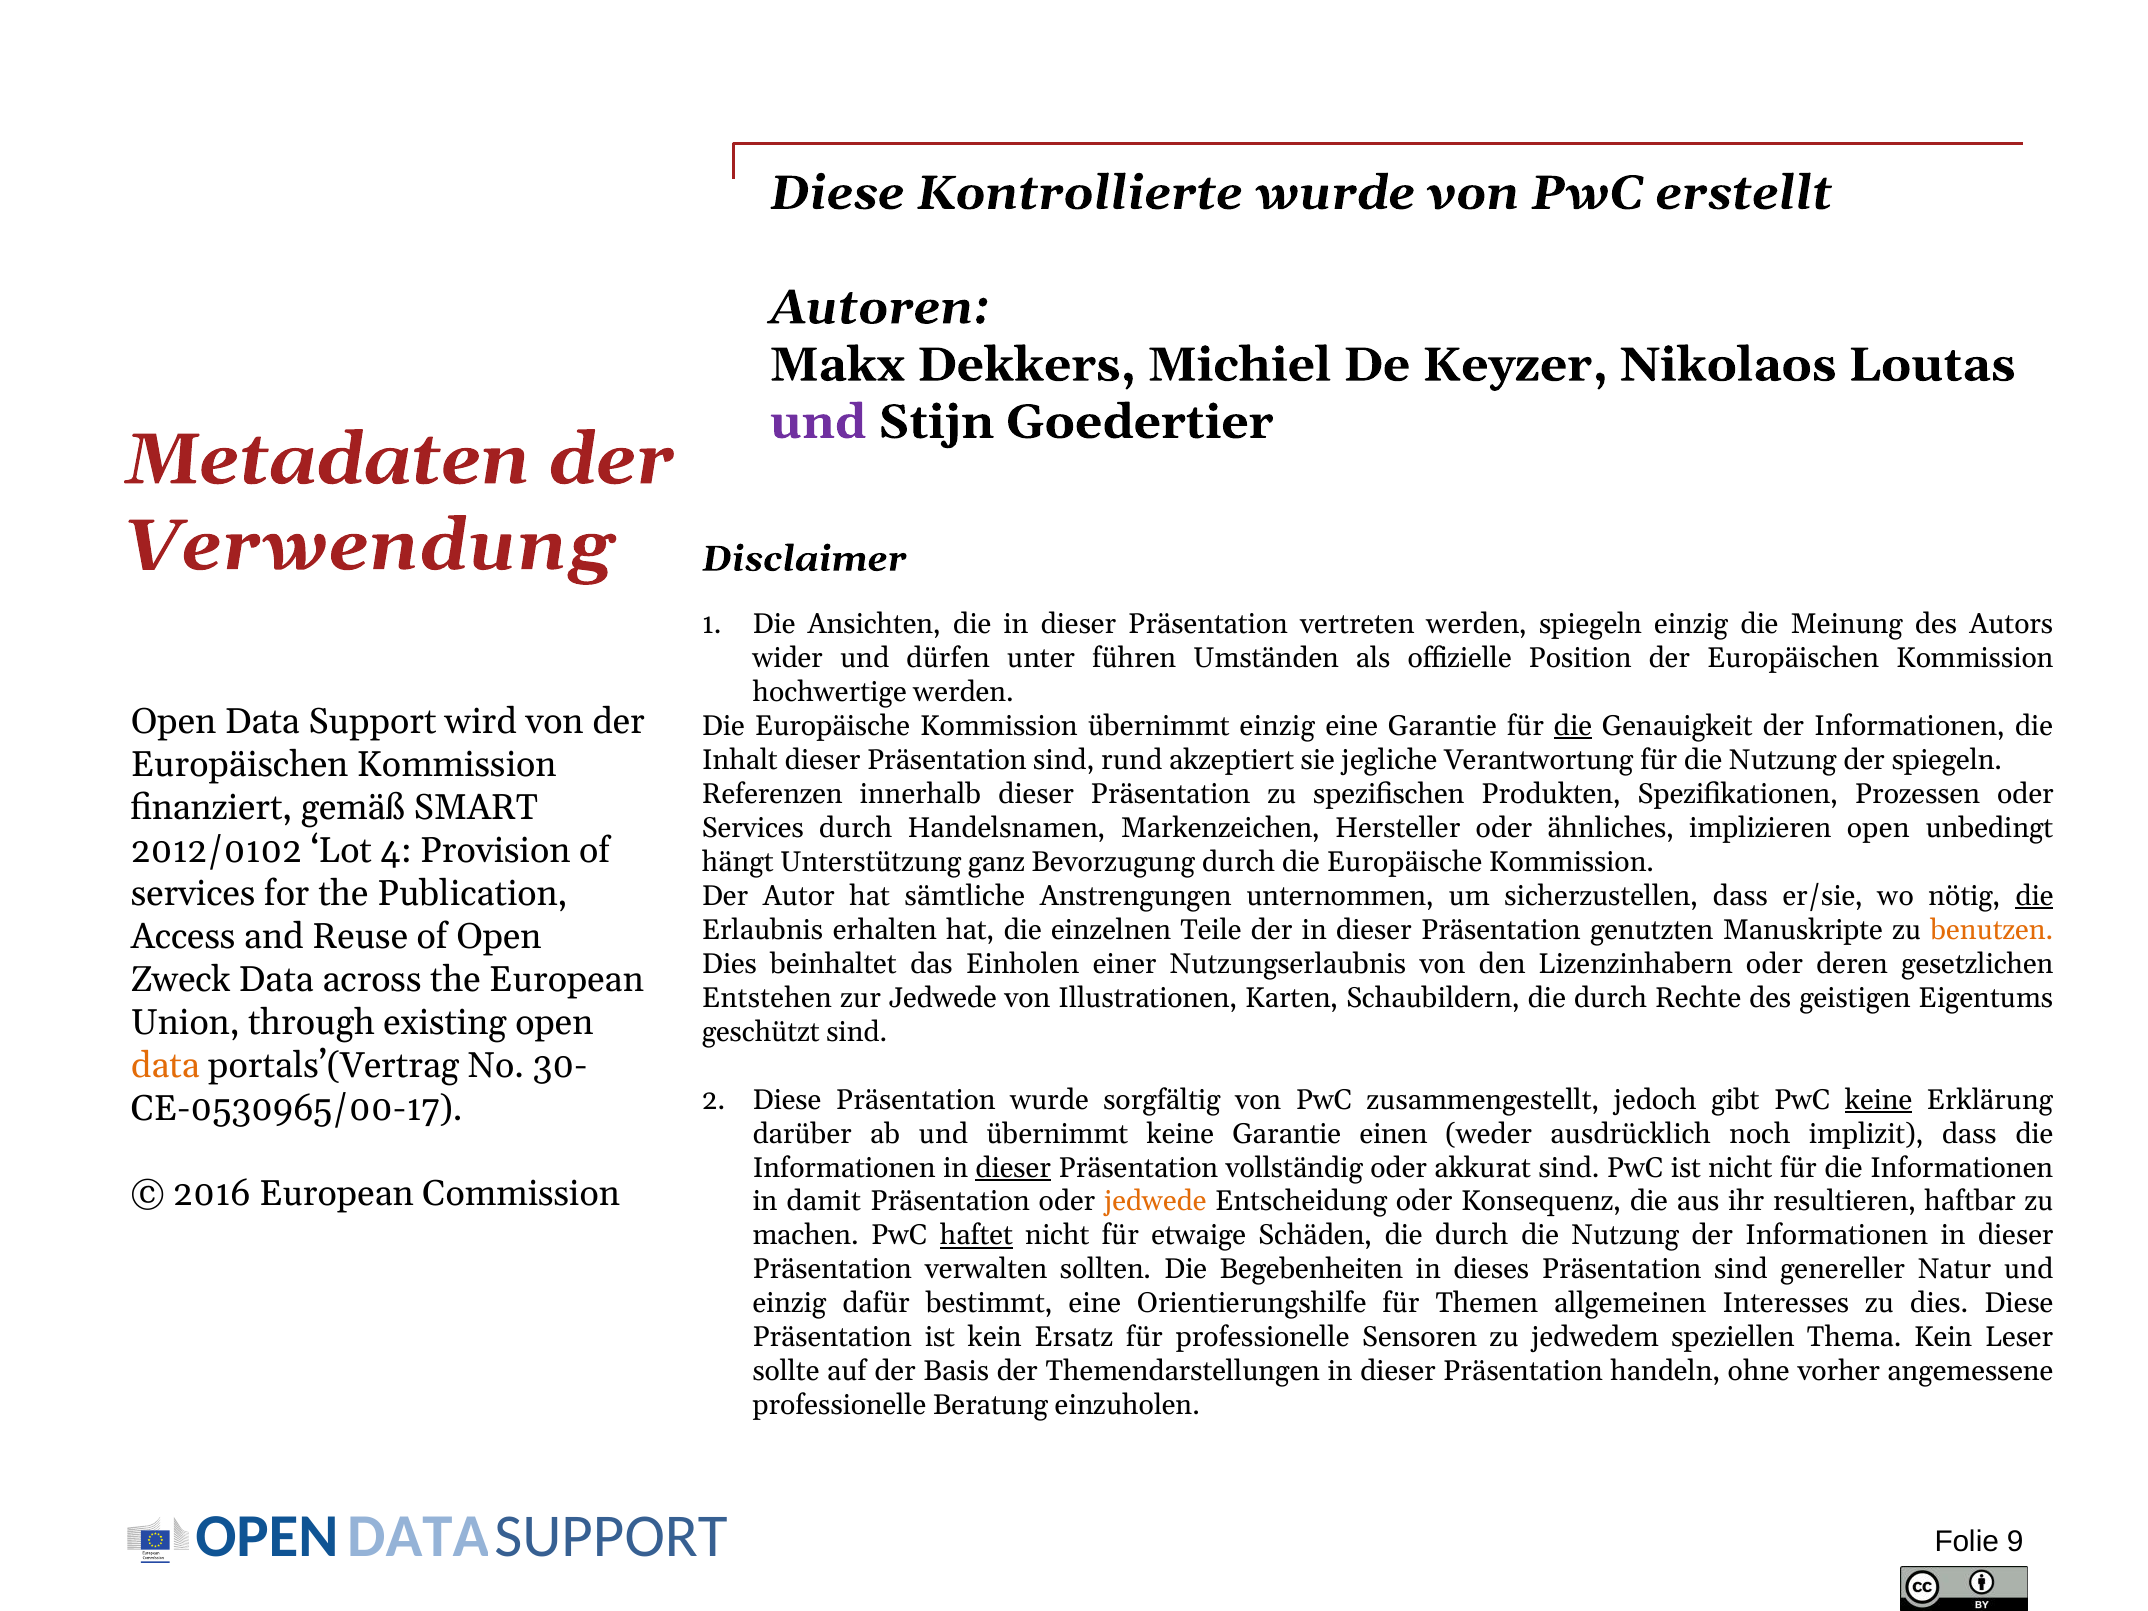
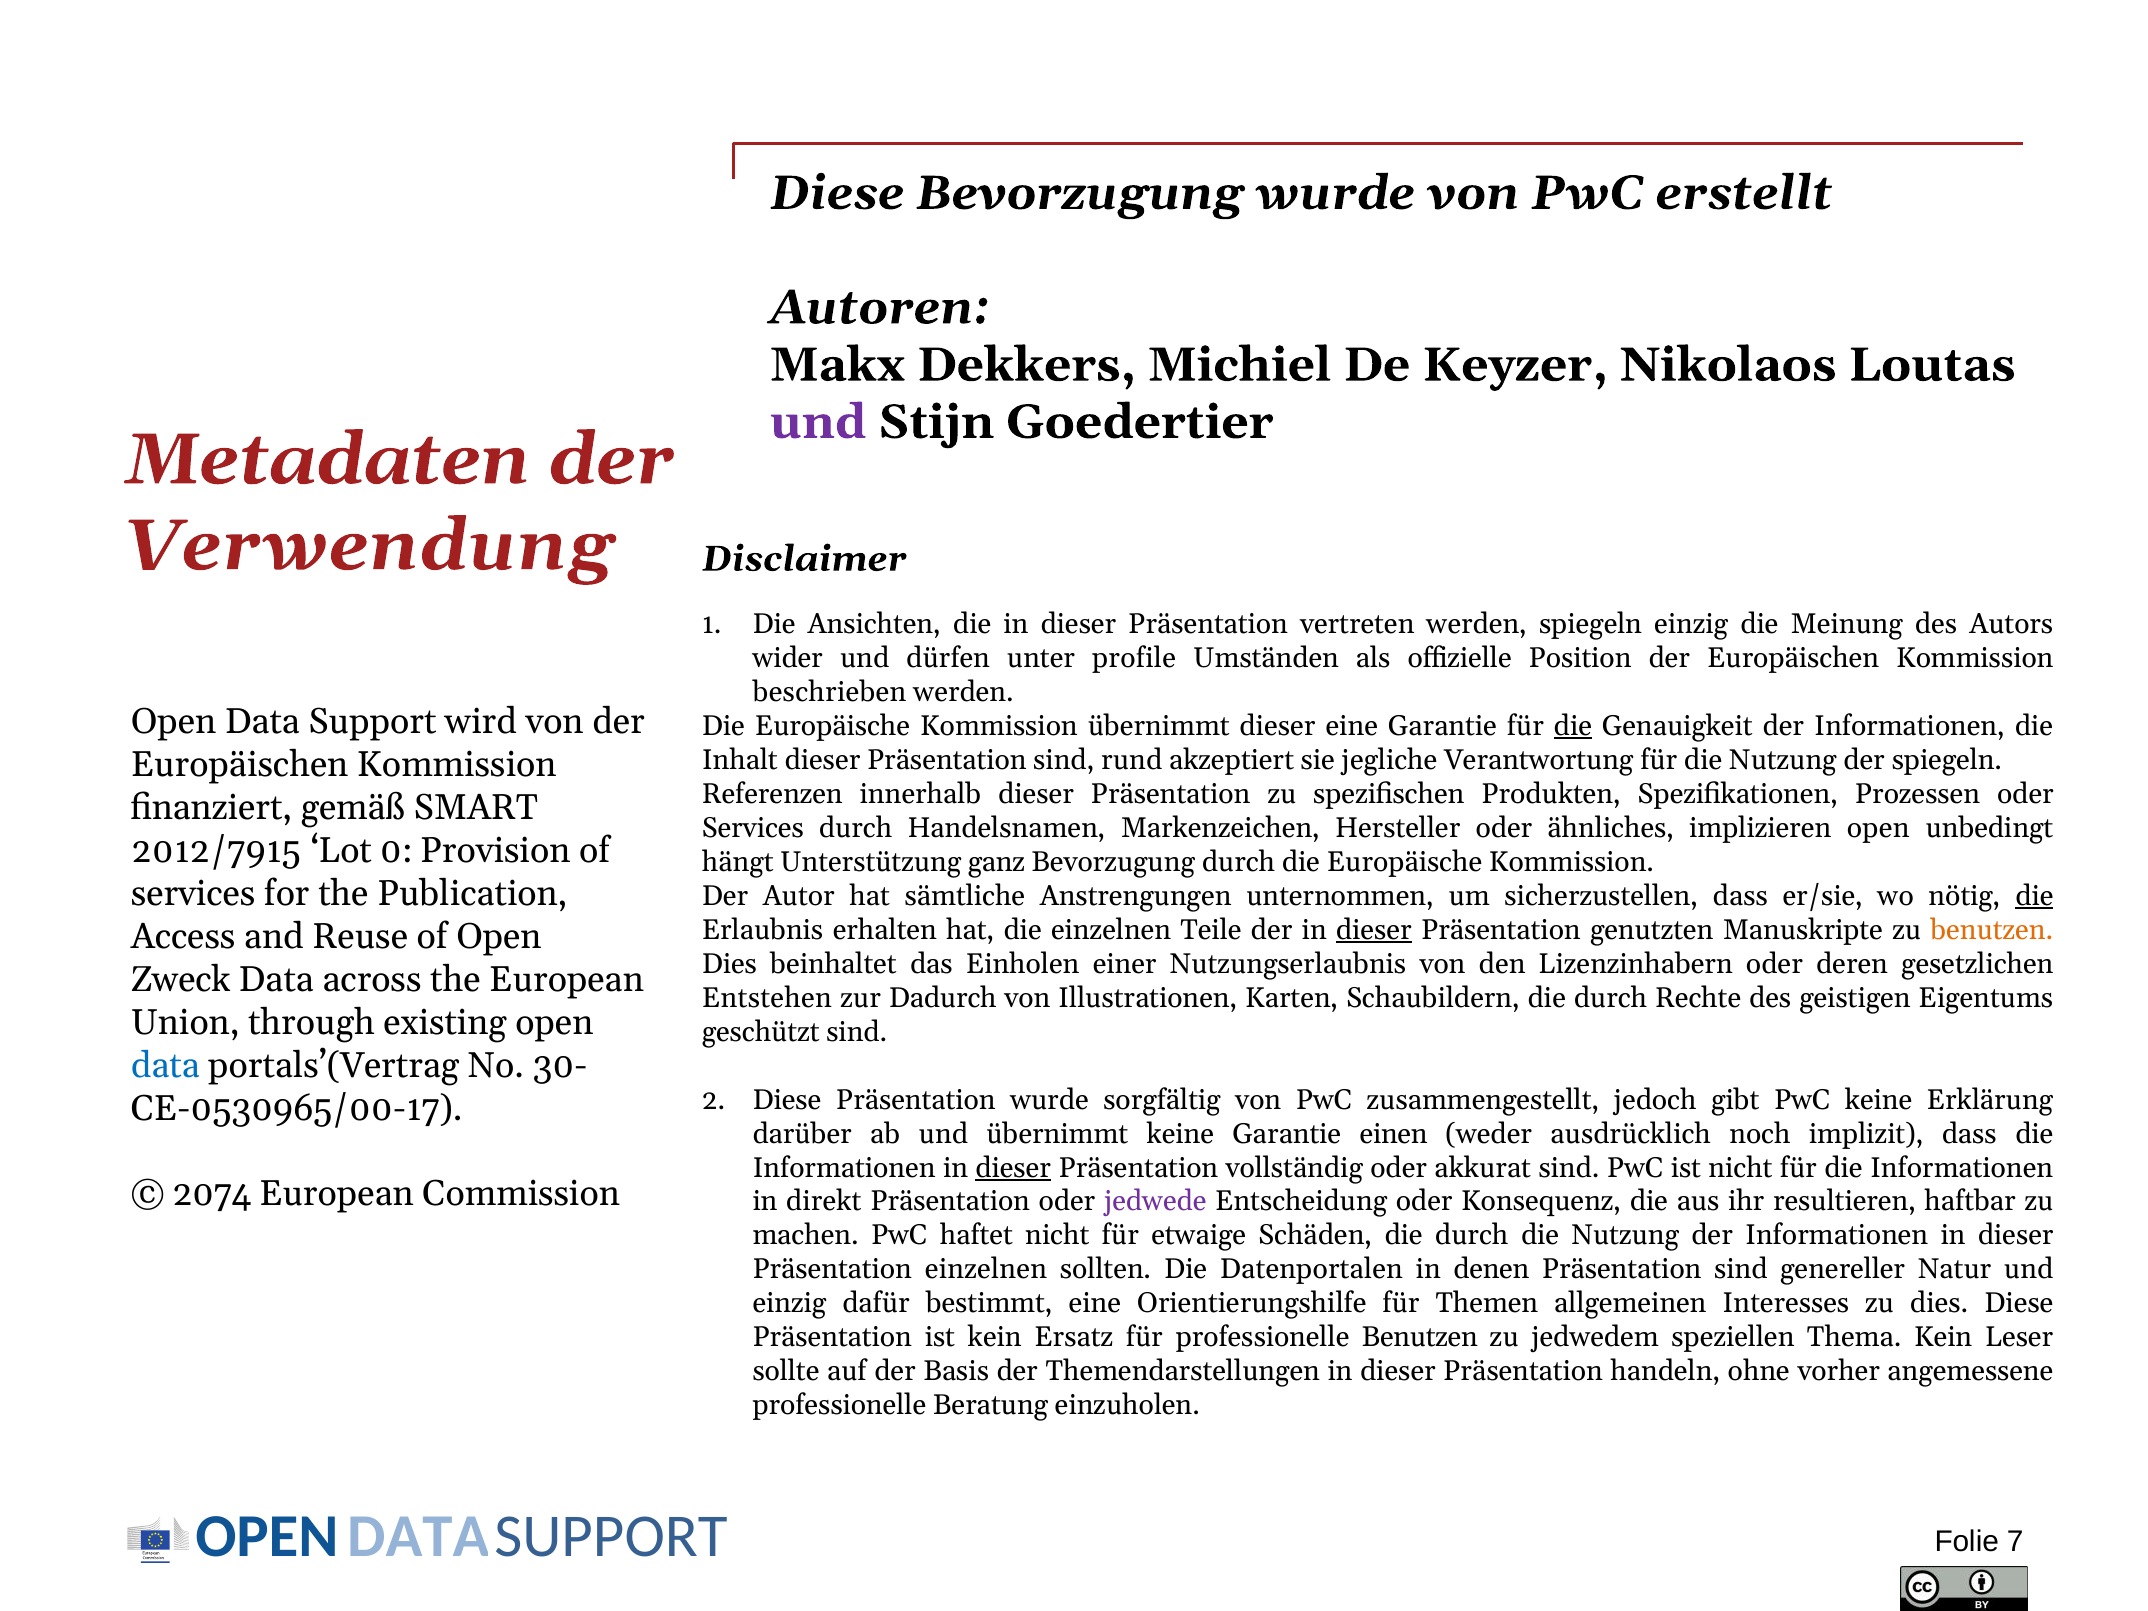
Diese Kontrollierte: Kontrollierte -> Bevorzugung (1080, 193)
führen: führen -> profile (1134, 658)
hochwertige: hochwertige -> beschrieben (830, 692)
übernimmt einzig: einzig -> dieser (1277, 726)
2012/0102: 2012/0102 -> 2012/7915 (216, 850)
4: 4 -> 0 (396, 850)
dieser underline: none -> present (1374, 930)
zur Jedwede: Jedwede -> Dadurch (943, 998)
data colour: orange -> blue (165, 1065)
keine underline: present -> none (1879, 1100)
2016: 2016 -> 2074 (212, 1194)
damit: damit -> direkt (824, 1202)
jedwede colour: orange -> purple (1155, 1202)
haftet underline: present -> none (976, 1236)
Präsentation verwalten: verwalten -> einzelnen (986, 1270)
Begebenheiten: Begebenheiten -> Datenportalen (1311, 1270)
dieses: dieses -> denen (1491, 1270)
professionelle Sensoren: Sensoren -> Benutzen (1420, 1338)
9: 9 -> 7 (2015, 1542)
